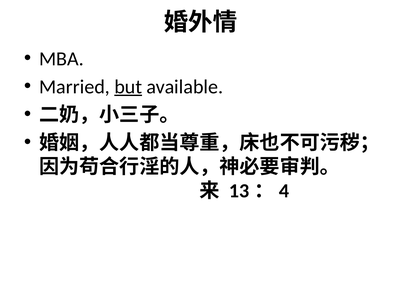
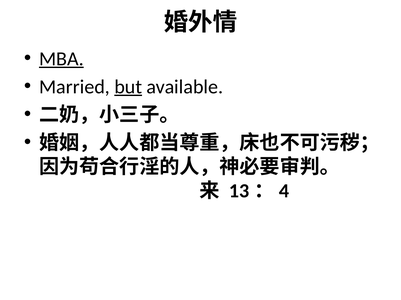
MBA underline: none -> present (61, 59)
